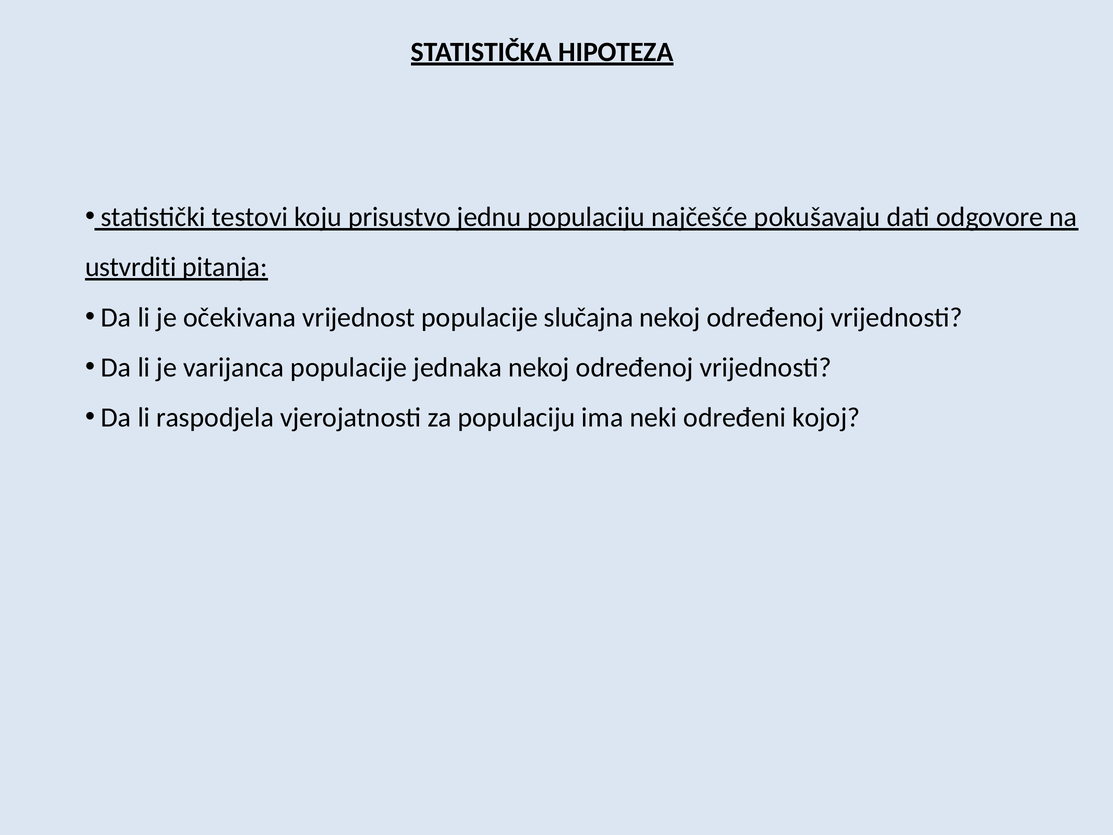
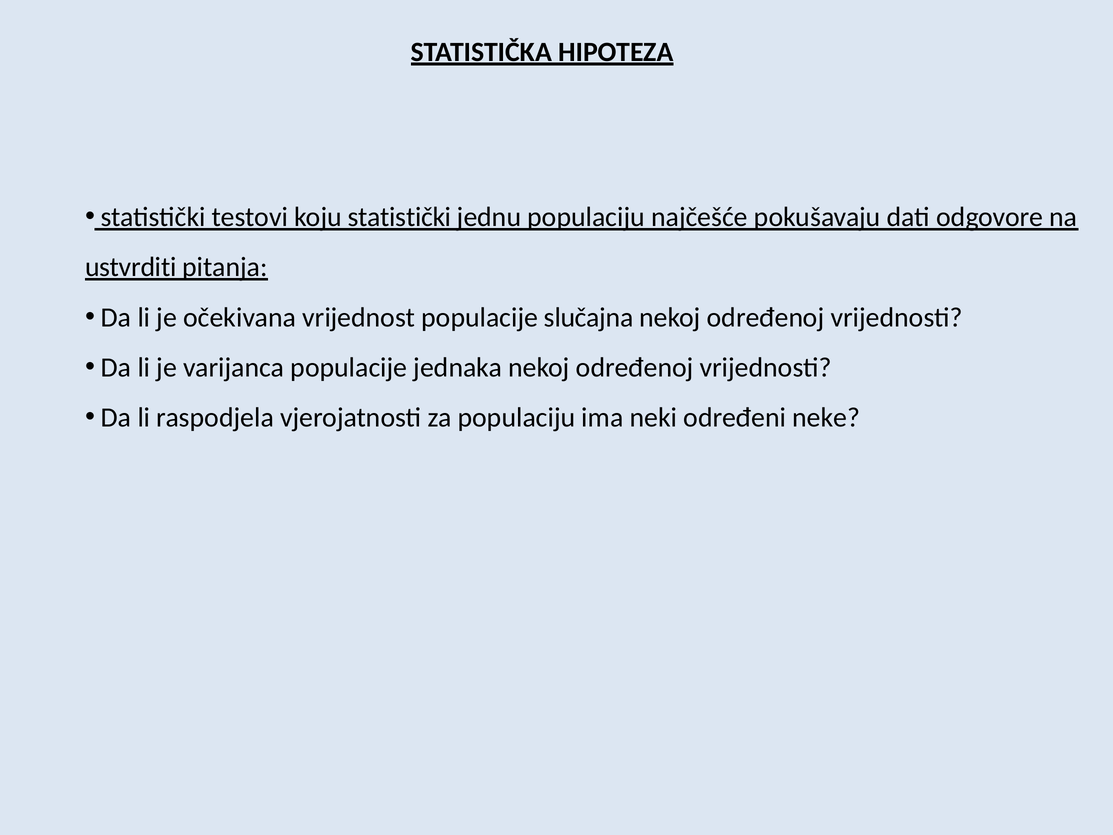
koju prisustvo: prisustvo -> statistički (399, 217)
kojoj: kojoj -> neke (826, 417)
